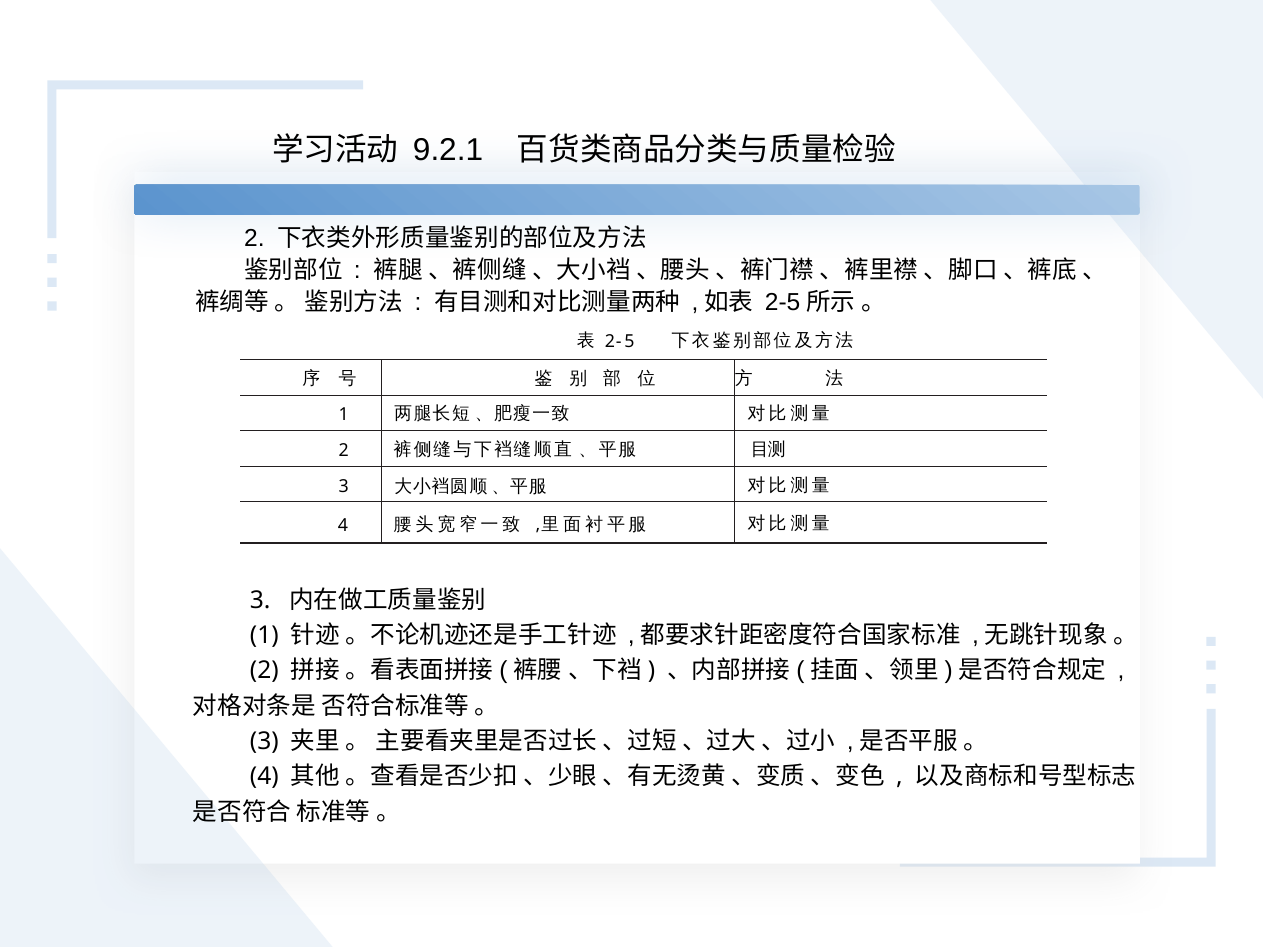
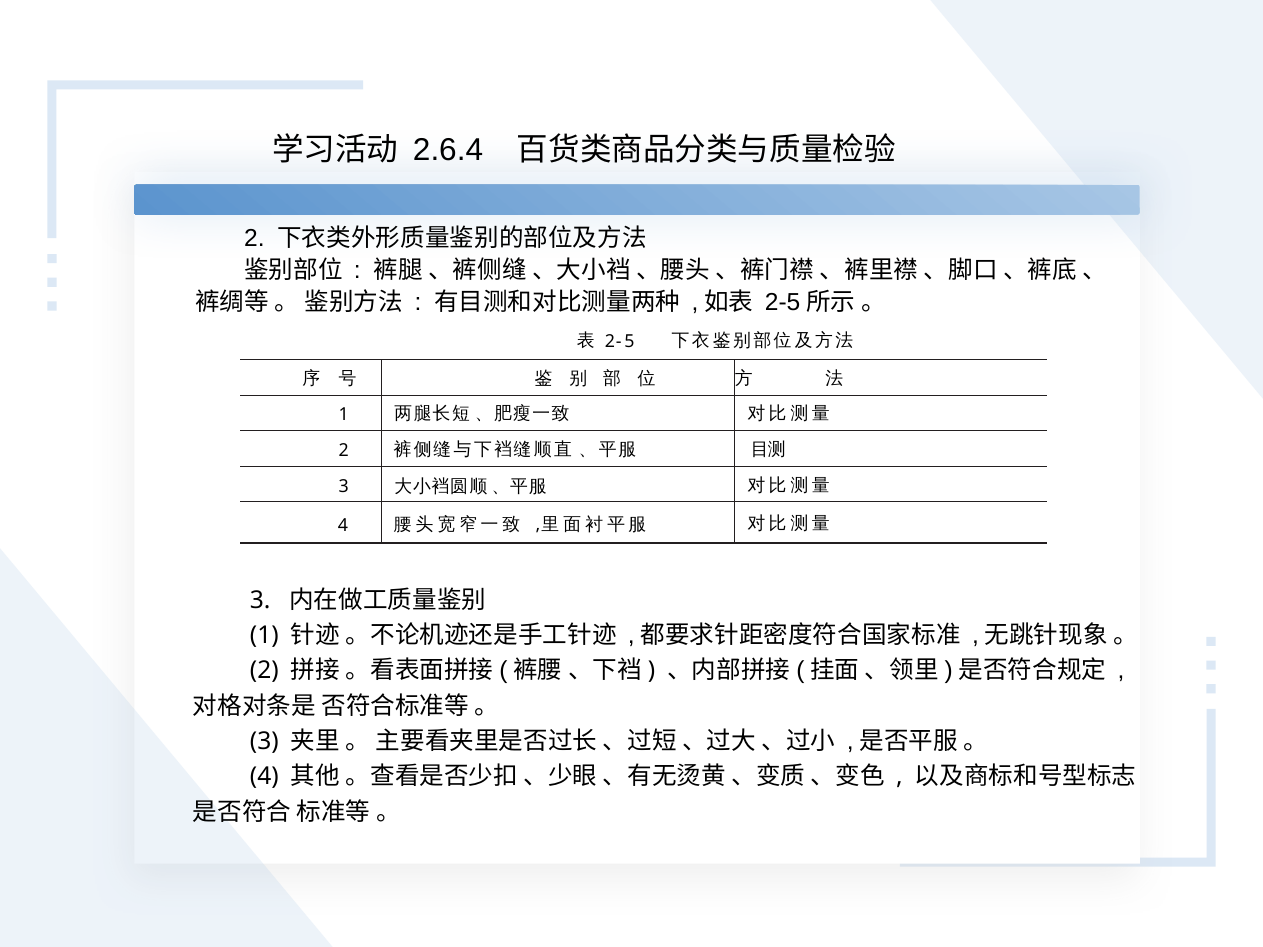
9.2.1: 9.2.1 -> 2.6.4 (448, 150)
